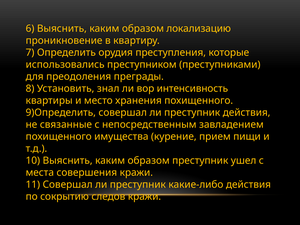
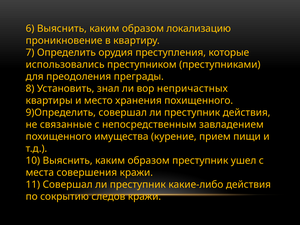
интенсивность: интенсивность -> непричастных (192, 89)
